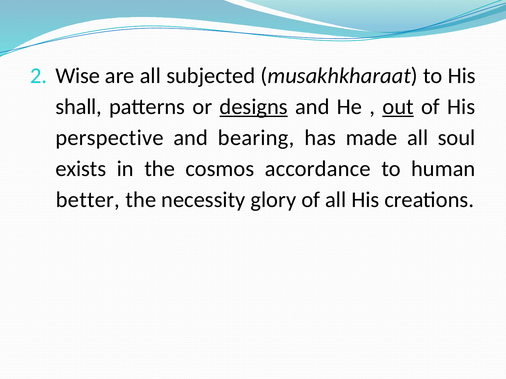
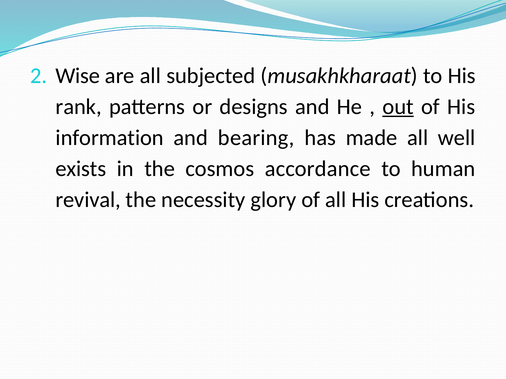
shall: shall -> rank (79, 107)
designs underline: present -> none (254, 107)
perspective: perspective -> information (110, 138)
soul: soul -> well (457, 138)
better: better -> revival (88, 200)
